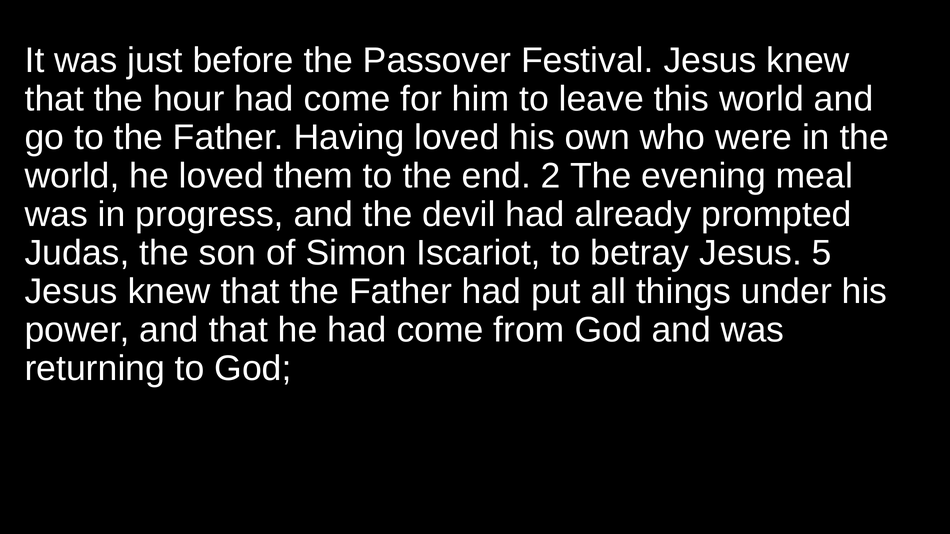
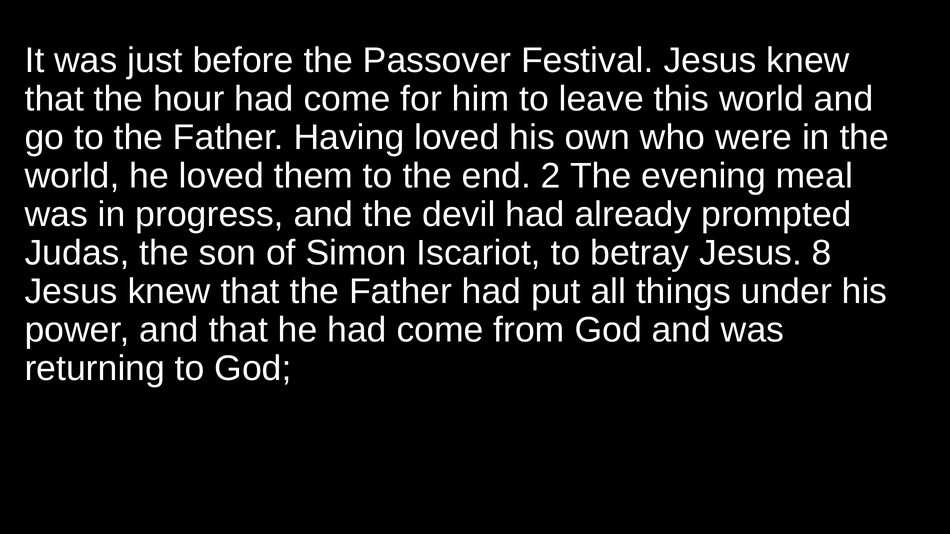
5: 5 -> 8 (822, 253)
